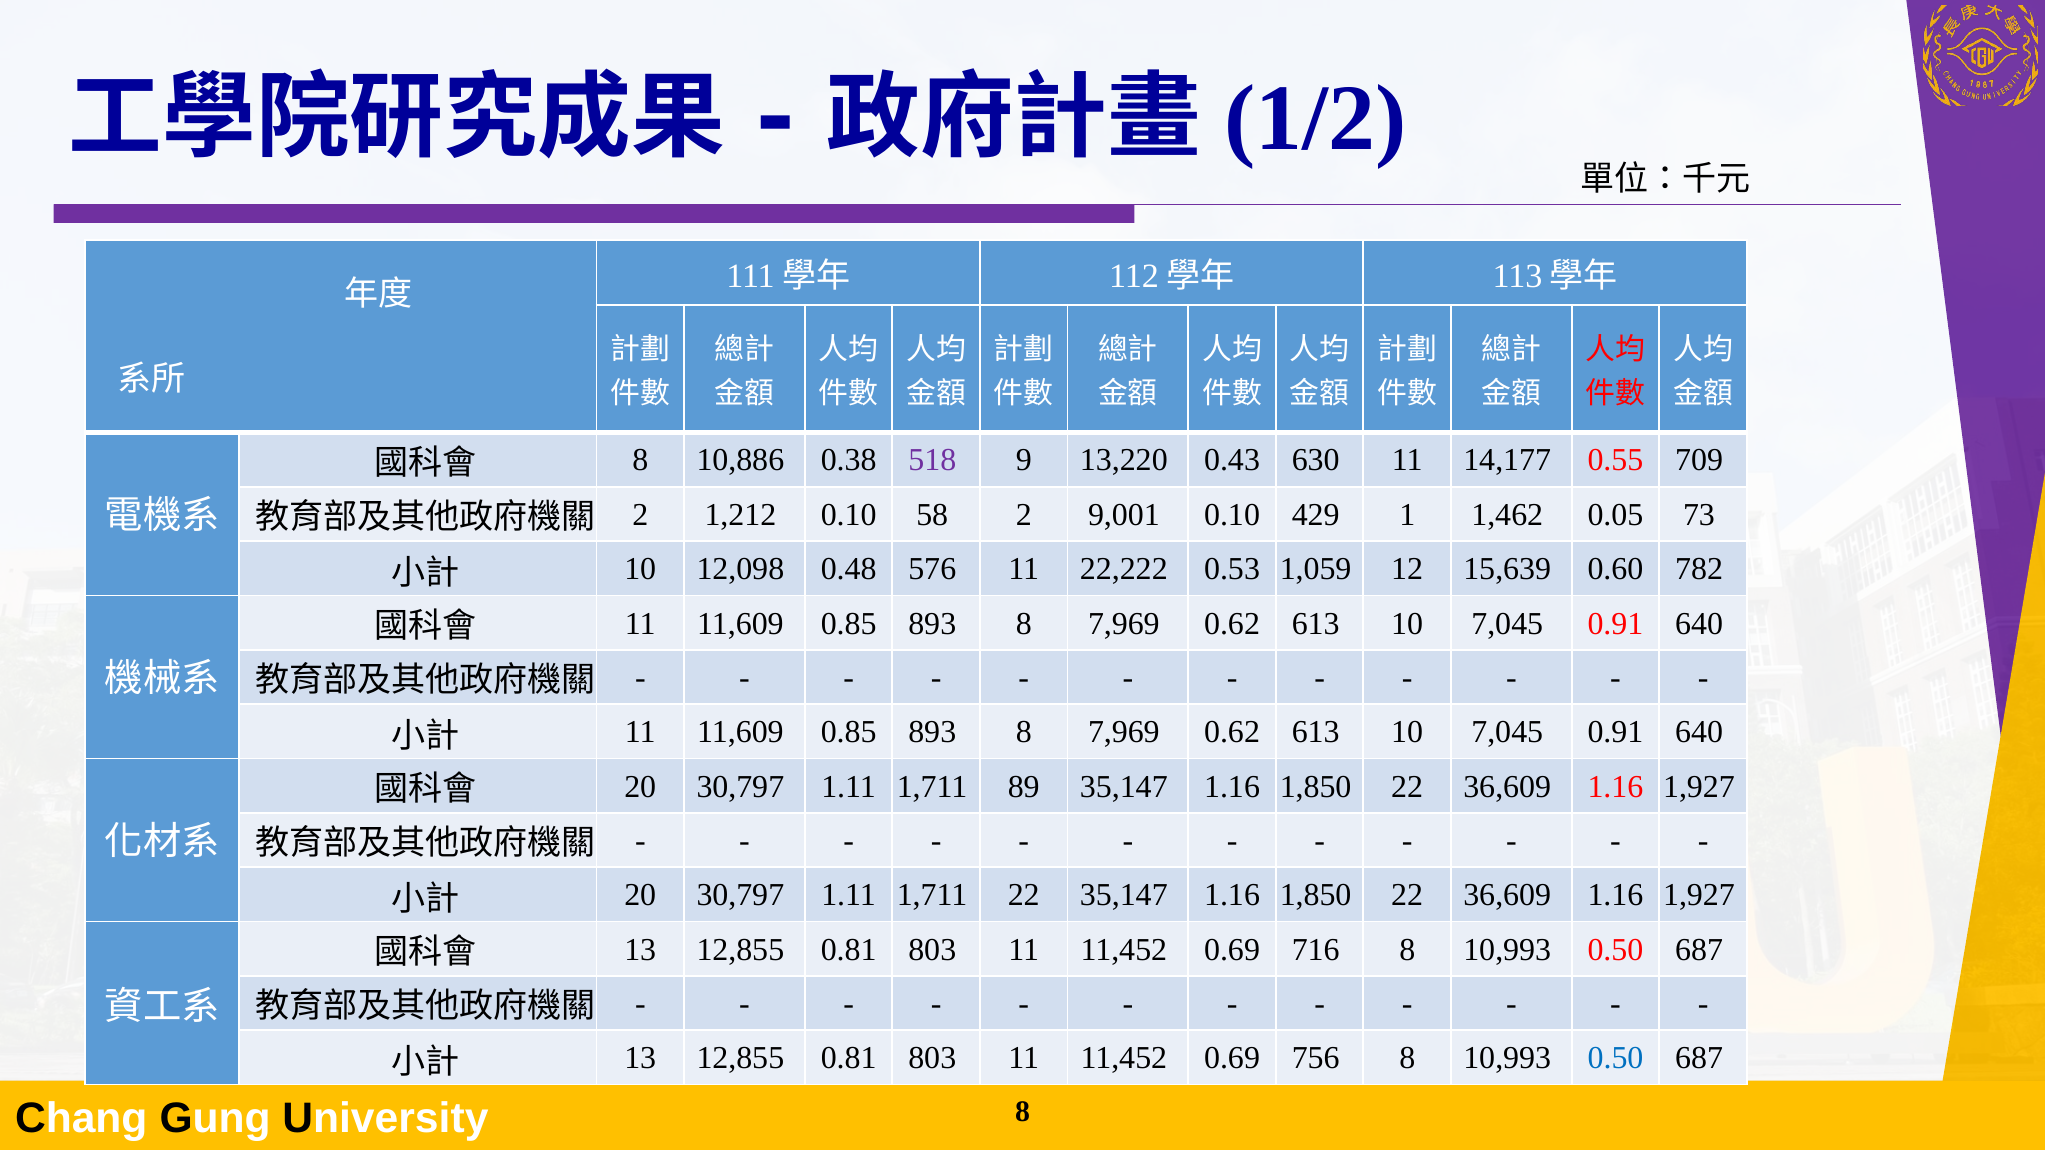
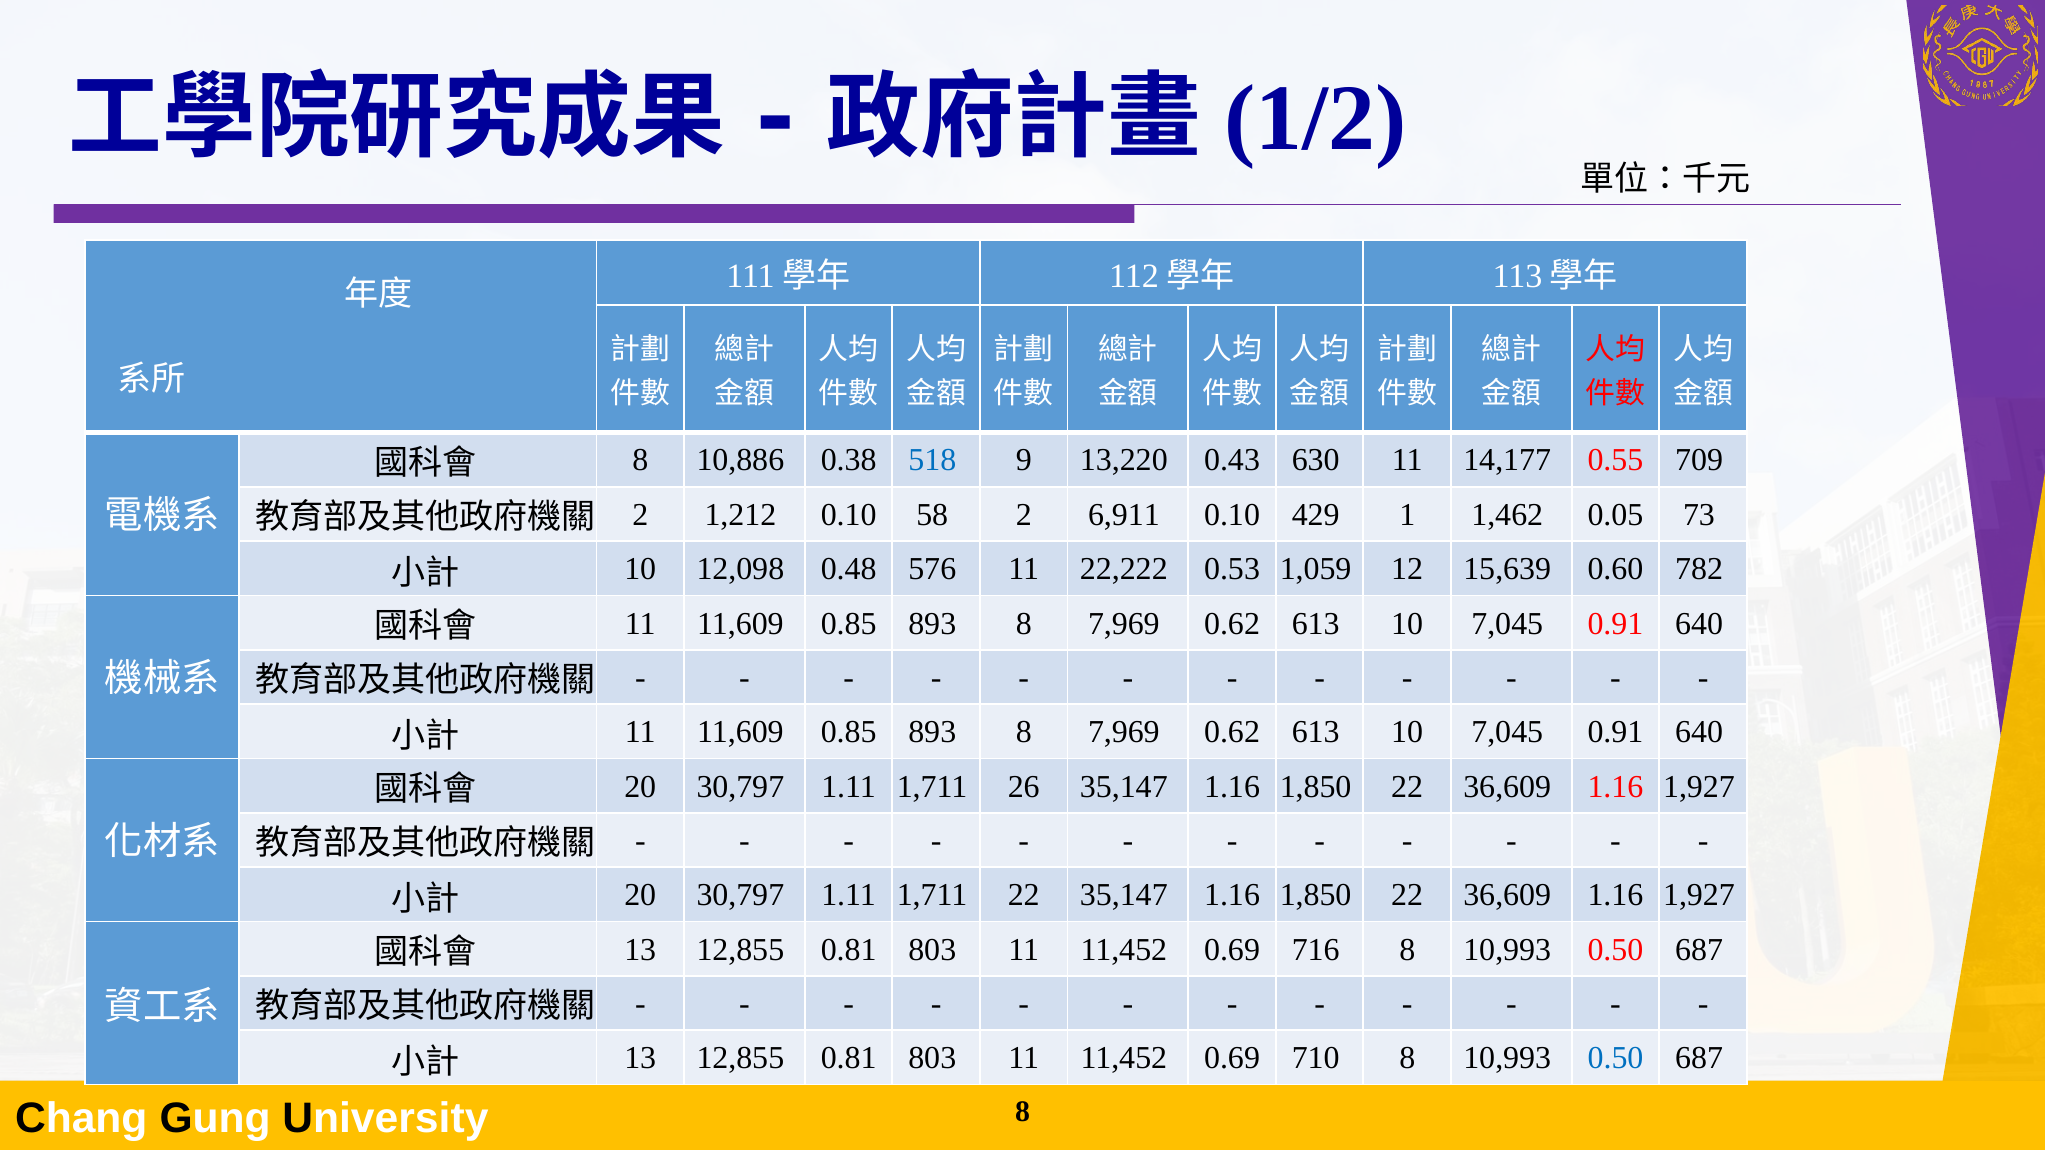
518 colour: purple -> blue (932, 460)
9,001: 9,001 -> 6,911 (1124, 515)
89: 89 -> 26 (1024, 787)
756: 756 -> 710 (1316, 1058)
